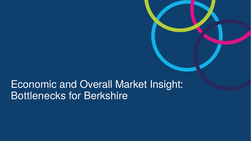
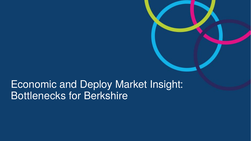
Overall: Overall -> Deploy (96, 85)
